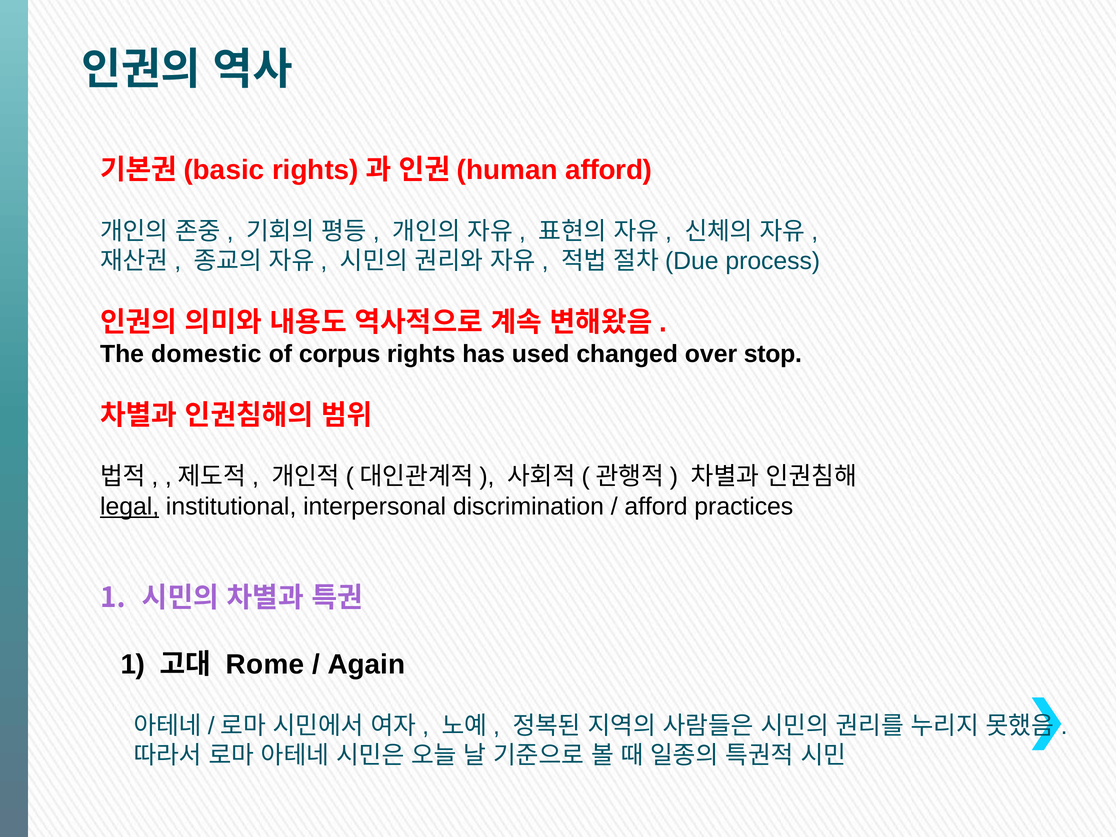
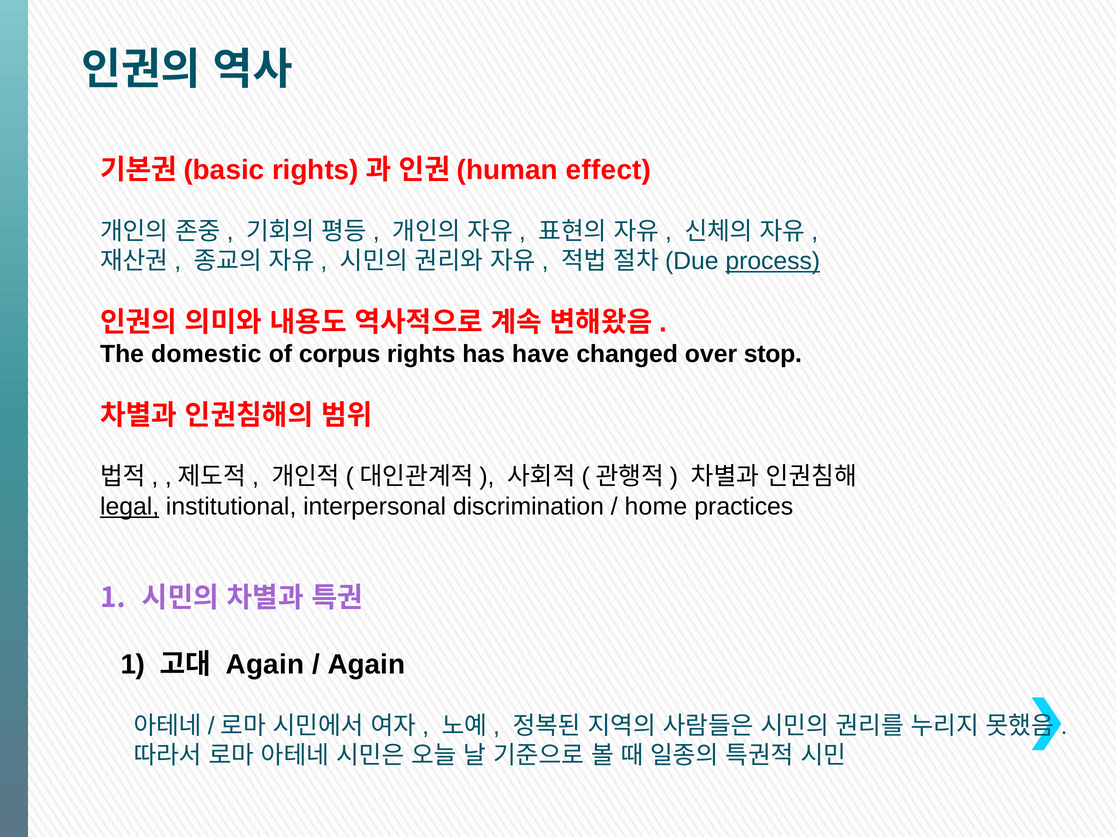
afford: afford -> effect (608, 170)
process underline: none -> present (773, 261)
used: used -> have (541, 354)
afford: afford -> home (656, 507)
Rome: Rome -> Again (265, 665)
